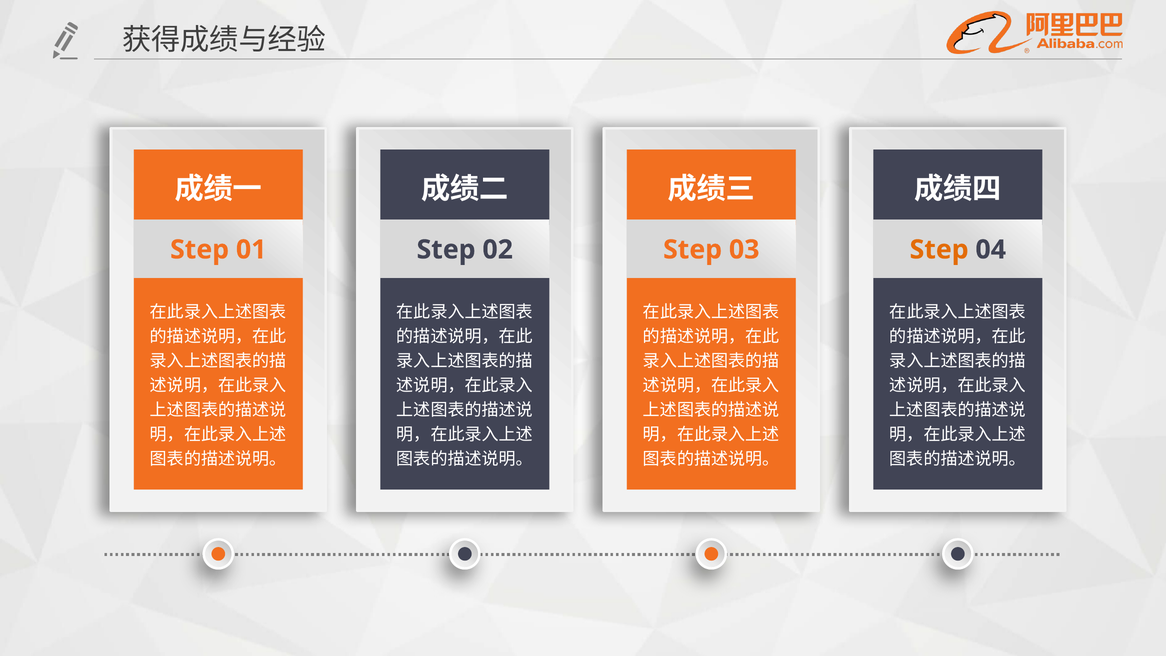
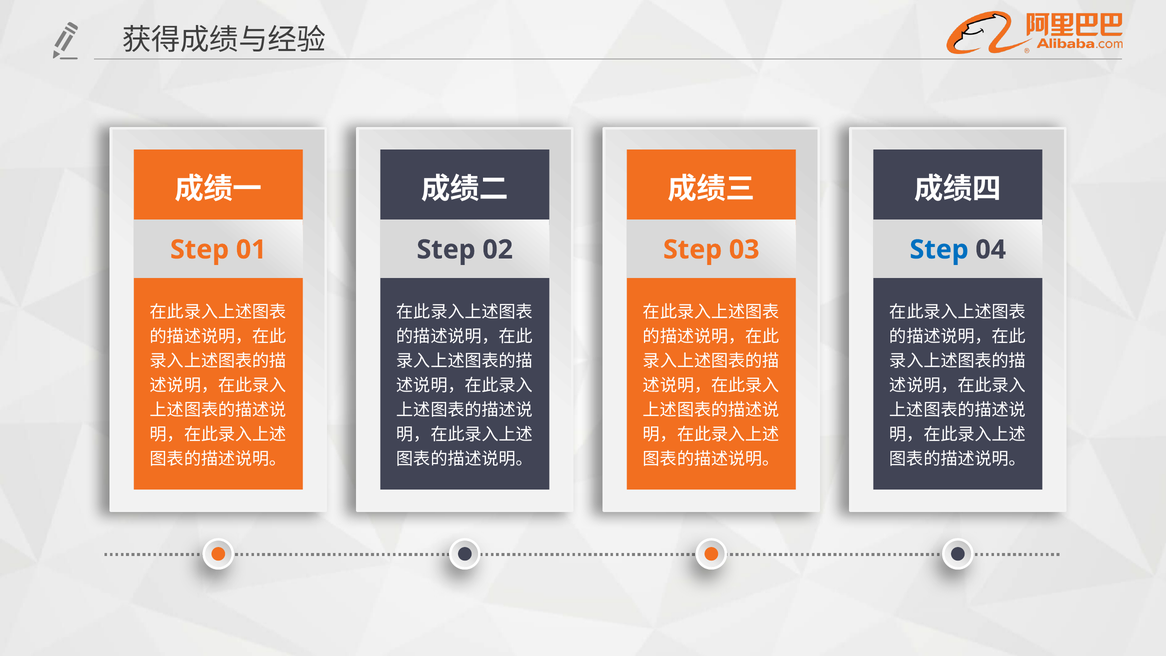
Step colour: orange -> blue (939, 250)
